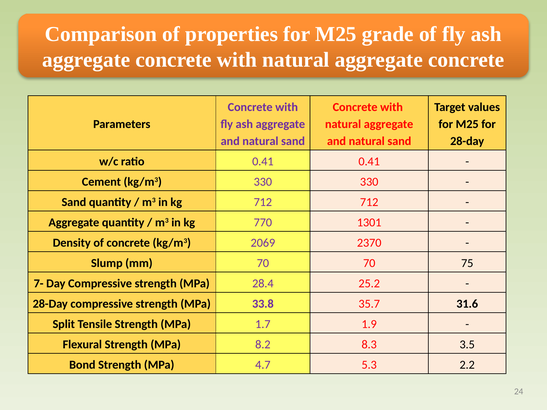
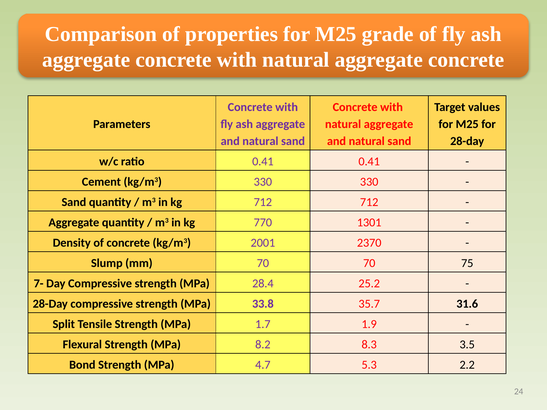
2069: 2069 -> 2001 (263, 243)
